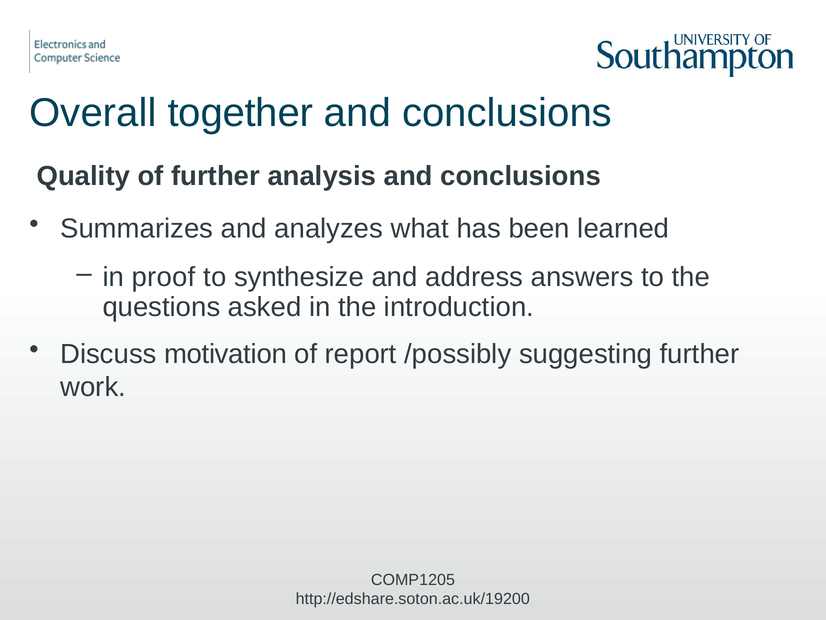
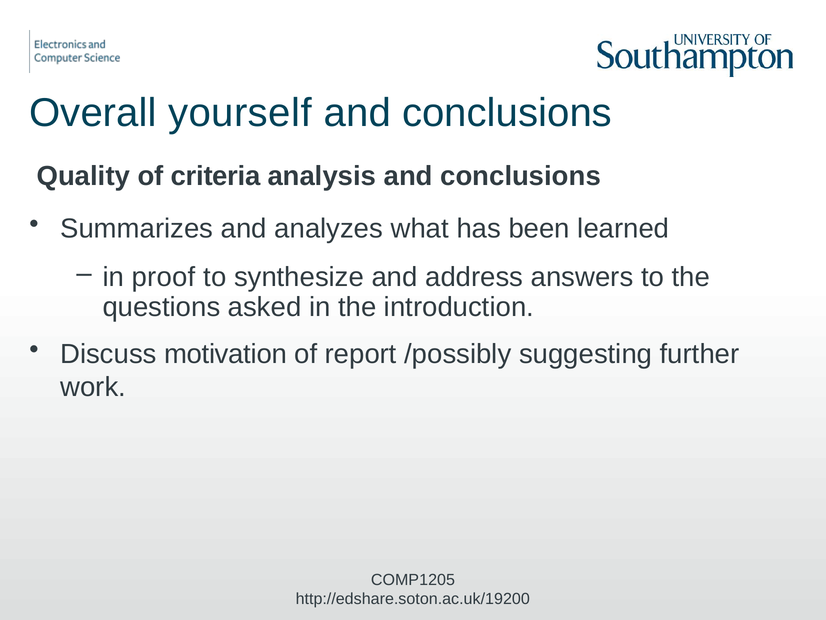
together: together -> yourself (240, 113)
of further: further -> criteria (216, 176)
